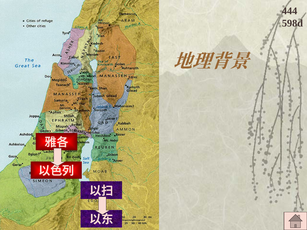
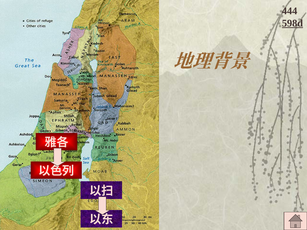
598d underline: none -> present (292, 23)
